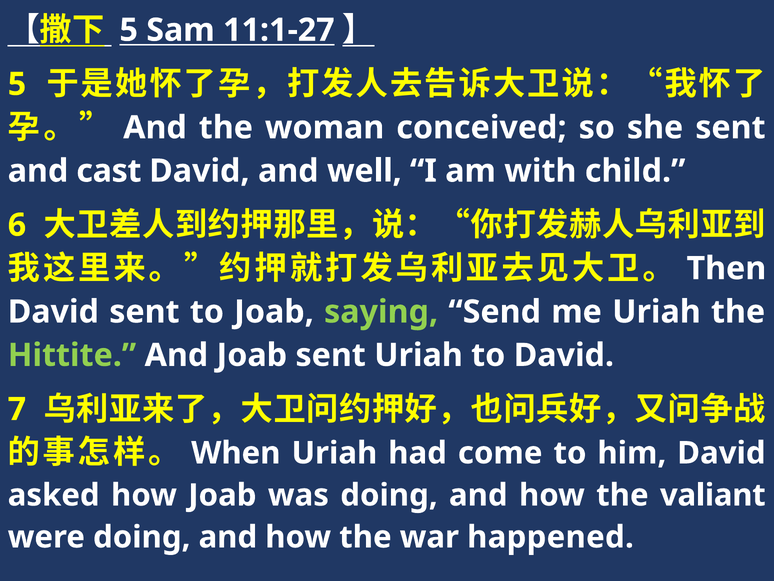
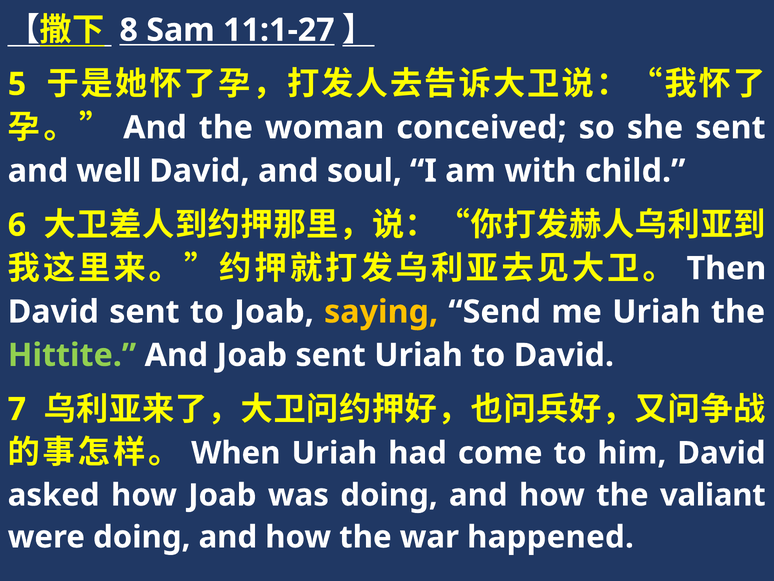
5: 5 -> 8 (129, 30)
cast: cast -> well (109, 171)
well: well -> soul (364, 171)
saying colour: light green -> yellow (381, 312)
